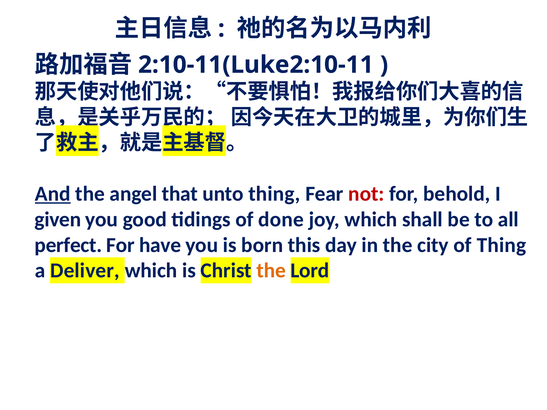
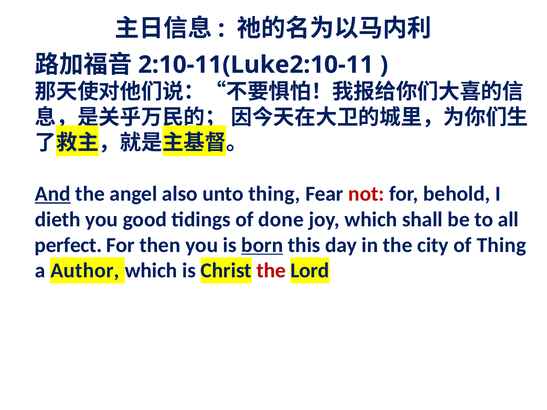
that: that -> also (180, 194)
given: given -> dieth (58, 220)
have: have -> then (160, 245)
born underline: none -> present (262, 245)
Deliver: Deliver -> Author (85, 271)
the colour: orange -> red (271, 271)
